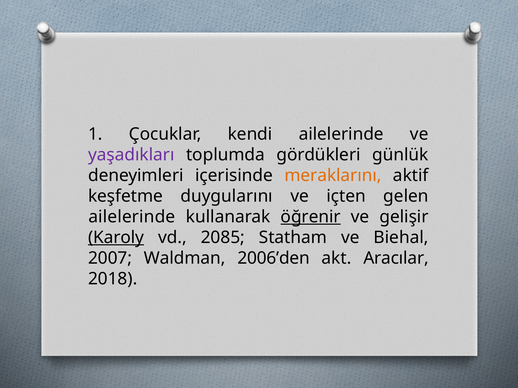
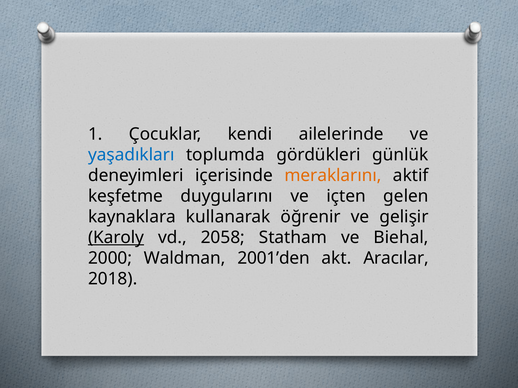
yaşadıkları colour: purple -> blue (131, 155)
ailelerinde: ailelerinde -> kaynaklara (132, 217)
öğrenir underline: present -> none (311, 217)
2085: 2085 -> 2058 (223, 238)
2007: 2007 -> 2000 (110, 259)
2006’den: 2006’den -> 2001’den (274, 259)
